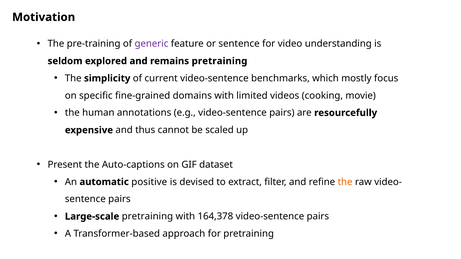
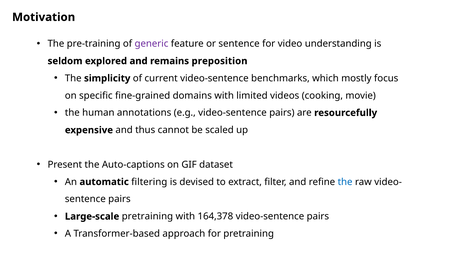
remains pretraining: pretraining -> preposition (220, 61)
positive: positive -> filtering (149, 182)
the colour: orange -> blue (345, 182)
